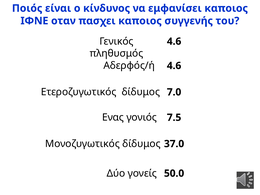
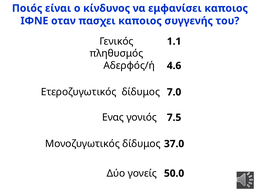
4.6: 4.6 -> 1.1 (174, 41)
